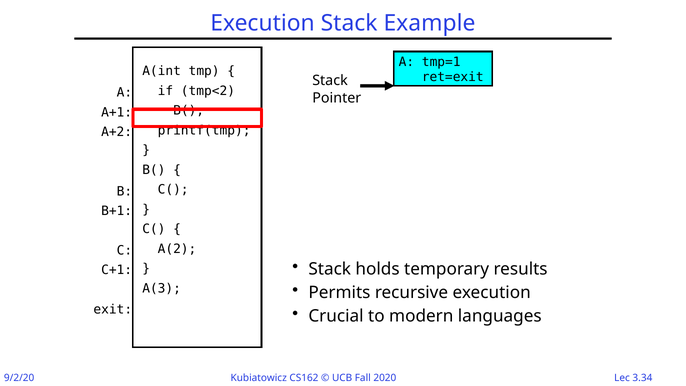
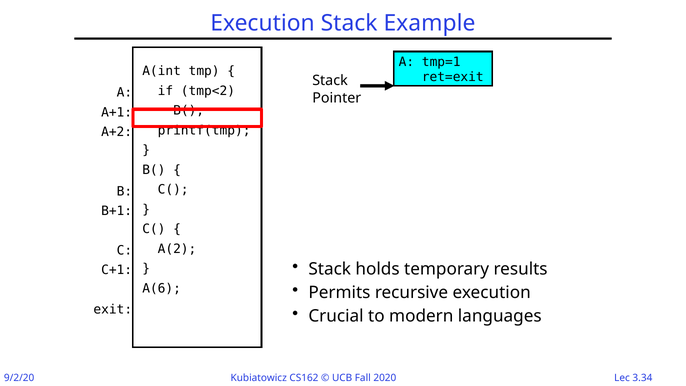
A(3: A(3 -> A(6 (162, 288)
